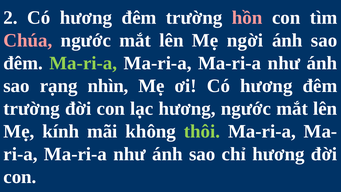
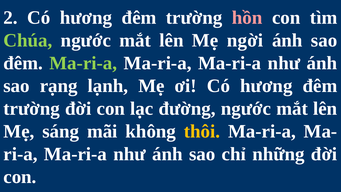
Chúa colour: pink -> light green (28, 40)
nhìn: nhìn -> lạnh (108, 86)
lạc hương: hương -> đường (187, 109)
kính: kính -> sáng (61, 131)
thôi colour: light green -> yellow (202, 131)
chỉ hương: hương -> những (278, 154)
